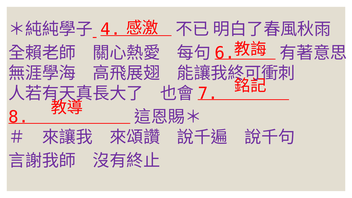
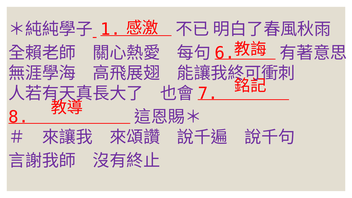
4: 4 -> 1 (111, 29)
